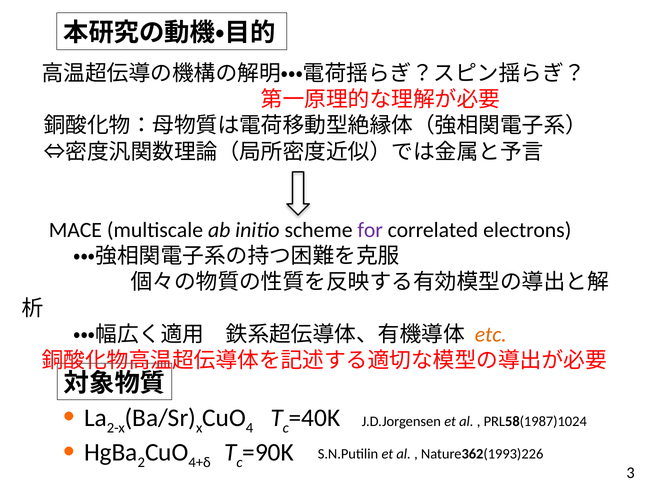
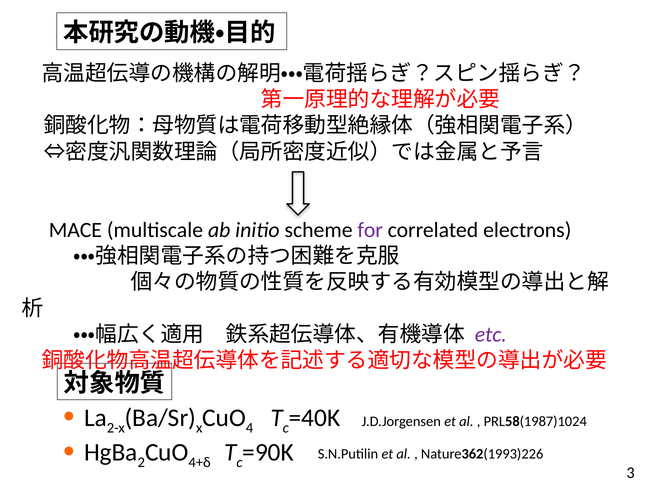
etc colour: orange -> purple (491, 334)
